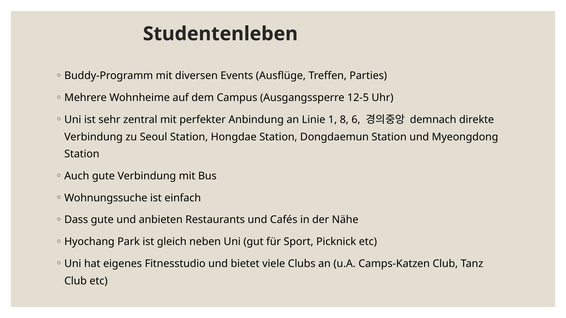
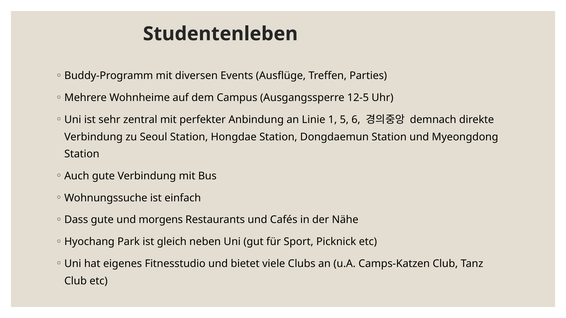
8: 8 -> 5 (344, 120)
anbieten: anbieten -> morgens (161, 220)
